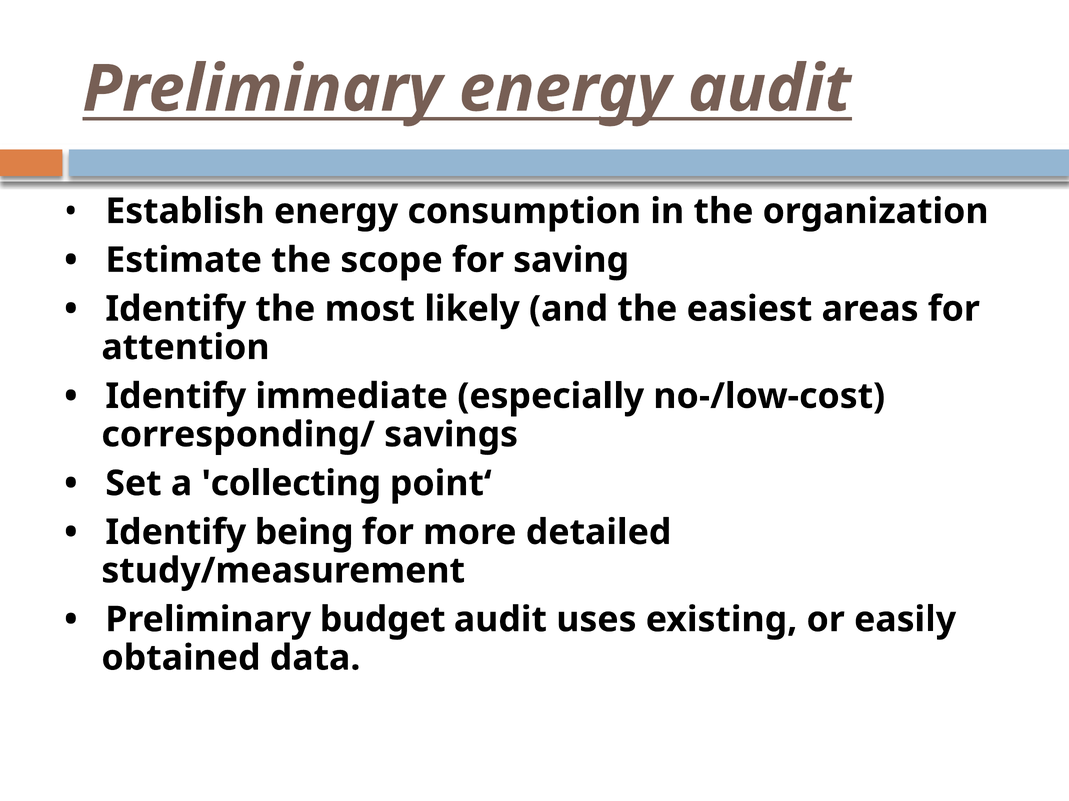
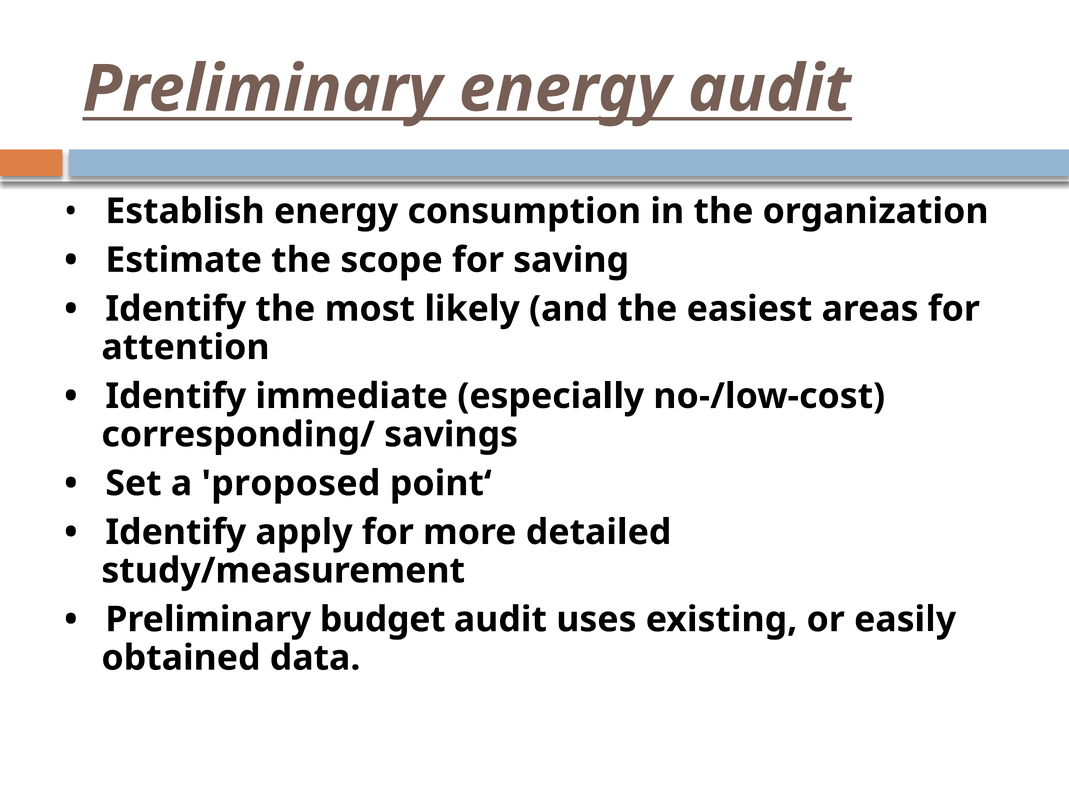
collecting: collecting -> proposed (291, 484)
being: being -> apply (304, 533)
